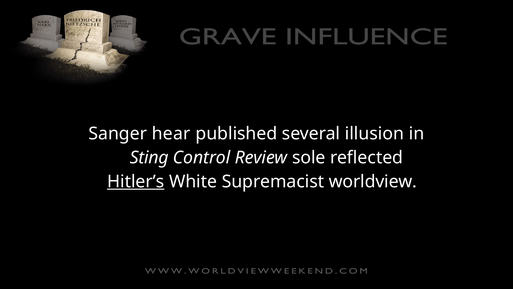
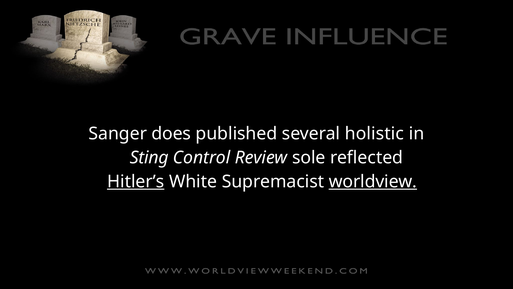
hear: hear -> does (171, 133)
illusion: illusion -> holistic (374, 133)
worldview underline: none -> present (373, 181)
